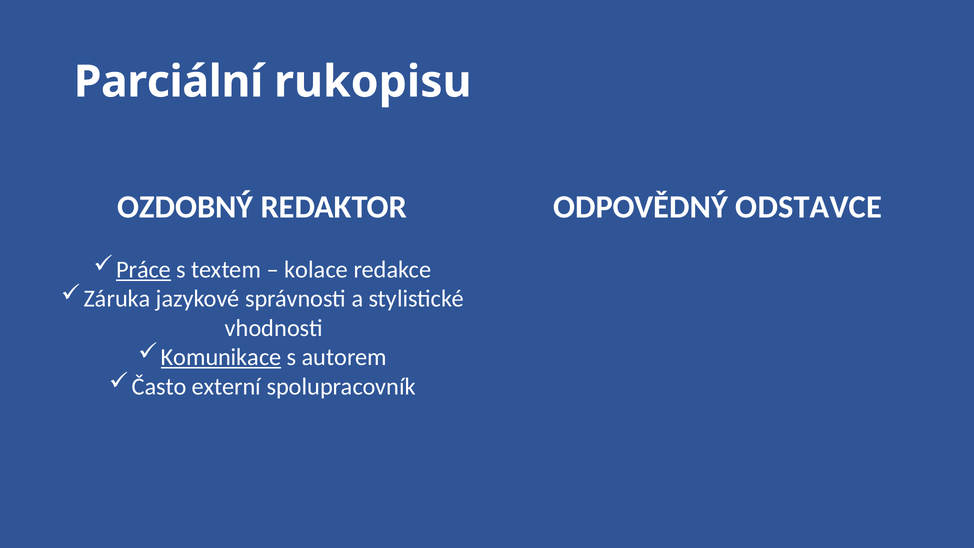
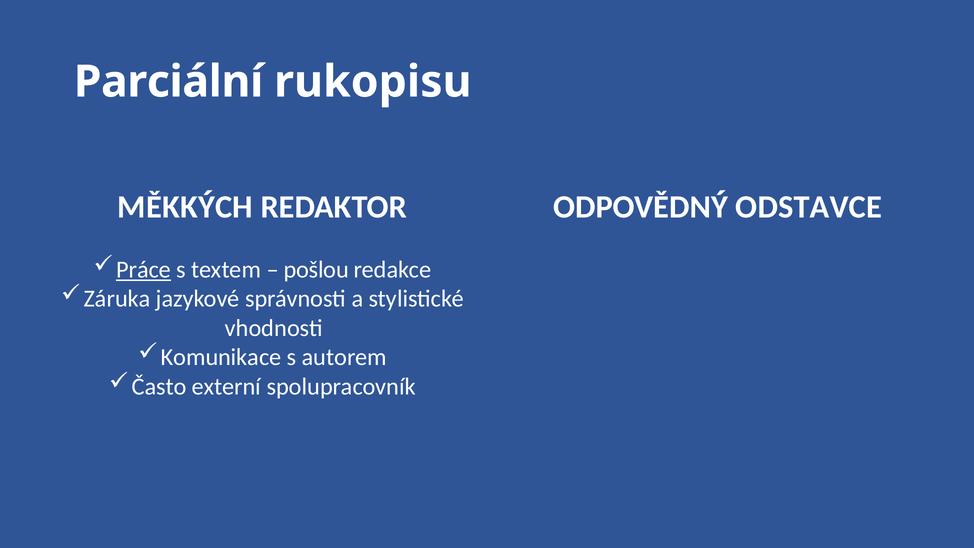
OZDOBNÝ: OZDOBNÝ -> MĚKKÝCH (185, 207)
kolace: kolace -> pošlou (316, 270)
Komunikace underline: present -> none (221, 357)
